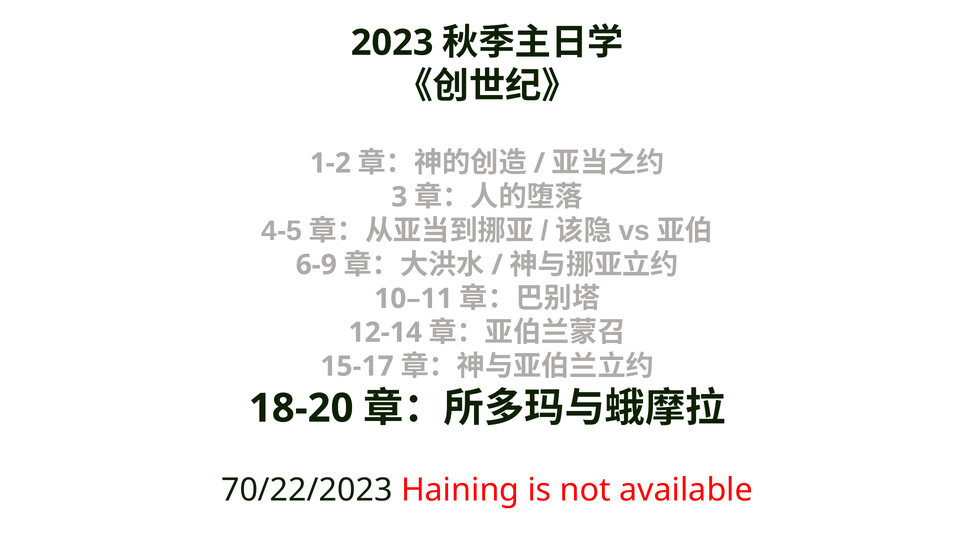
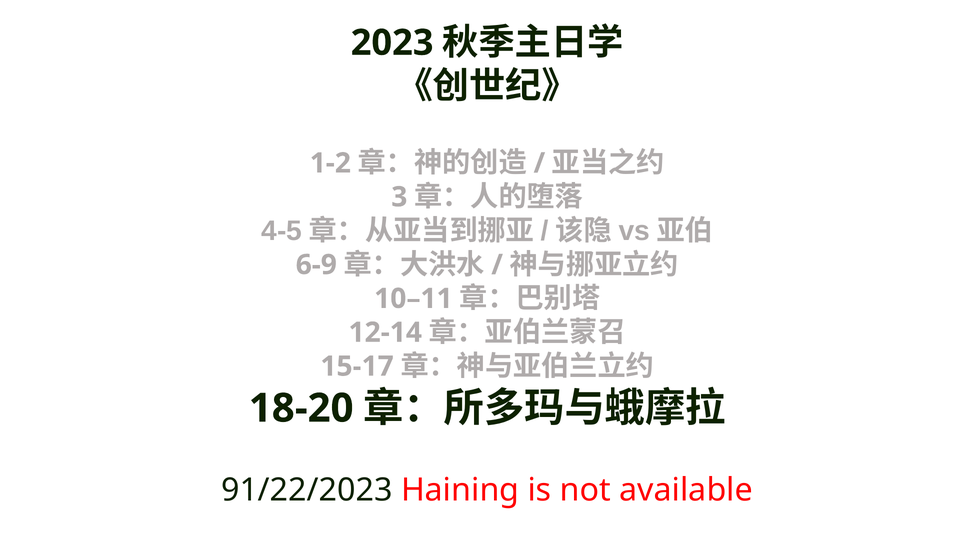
70/22/2023: 70/22/2023 -> 91/22/2023 (307, 490)
